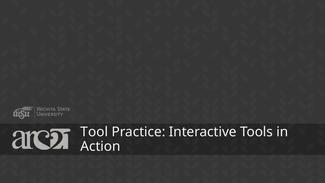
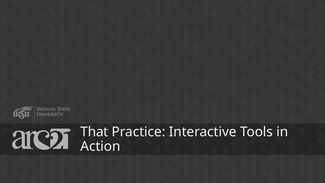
Tool: Tool -> That (94, 132)
